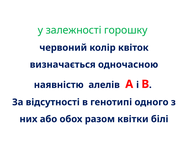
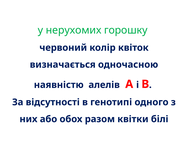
залежності: залежності -> нерухомих (74, 30)
